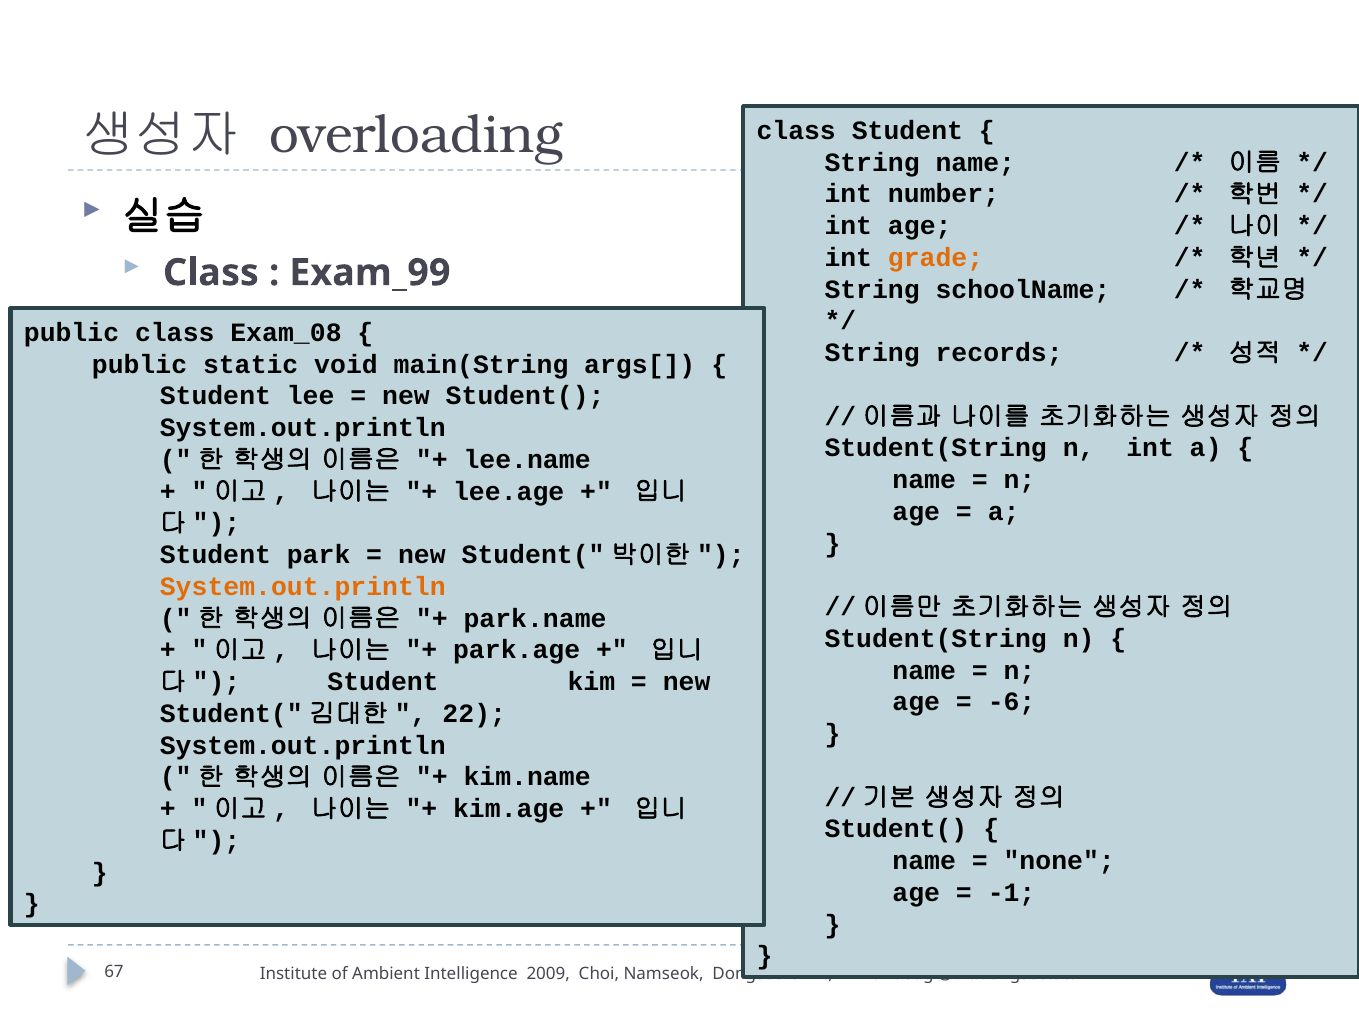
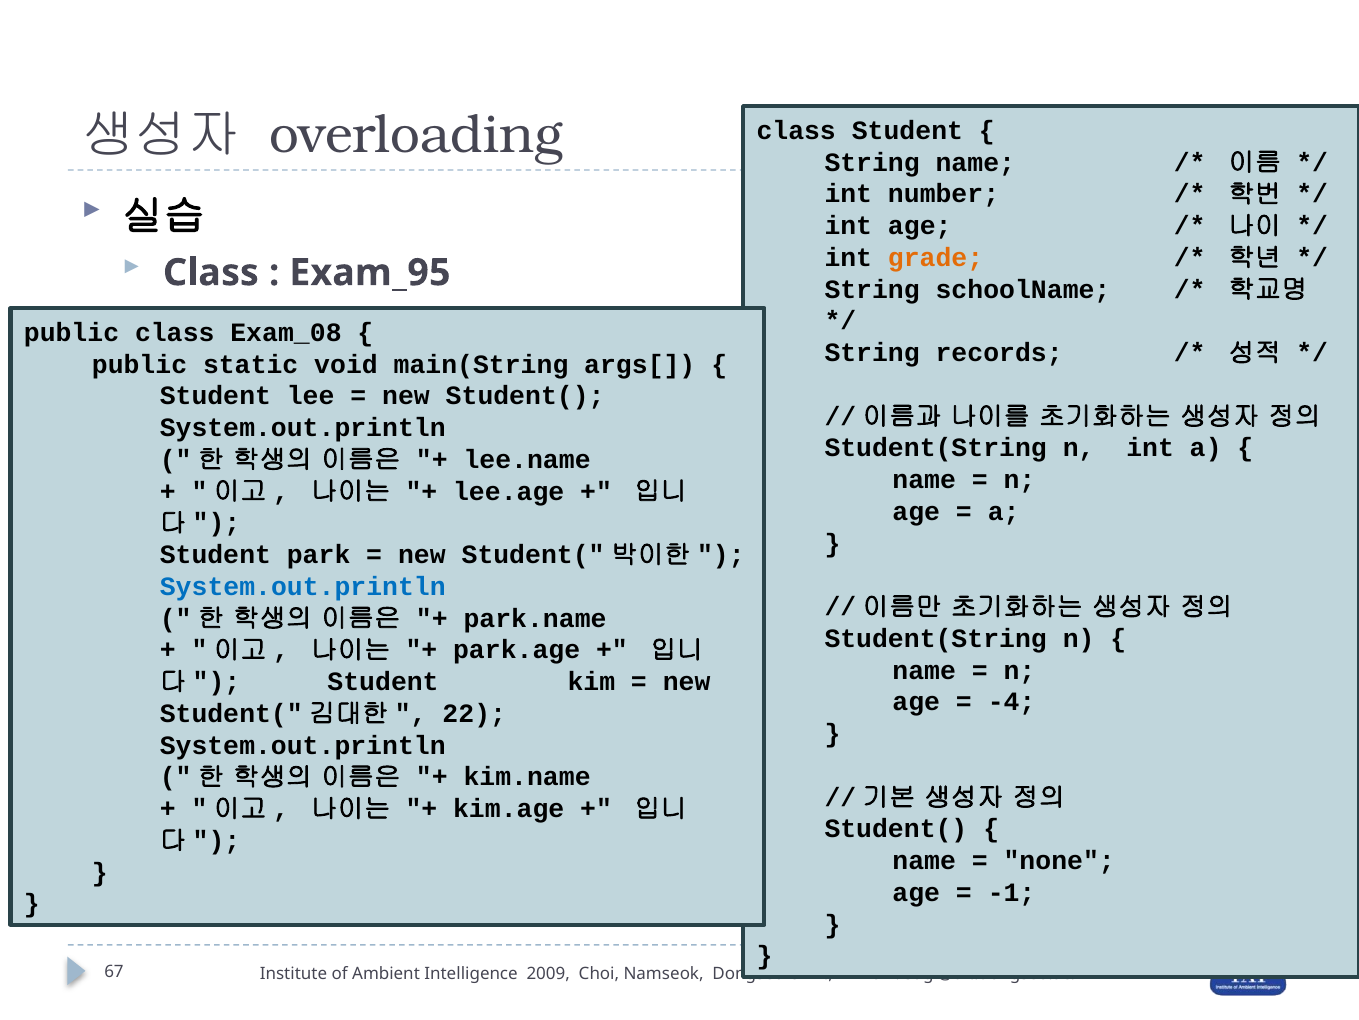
Exam_99: Exam_99 -> Exam_95 (370, 273)
System.out.println colour: orange -> blue (303, 586)
-6: -6 -> -4 (1012, 702)
